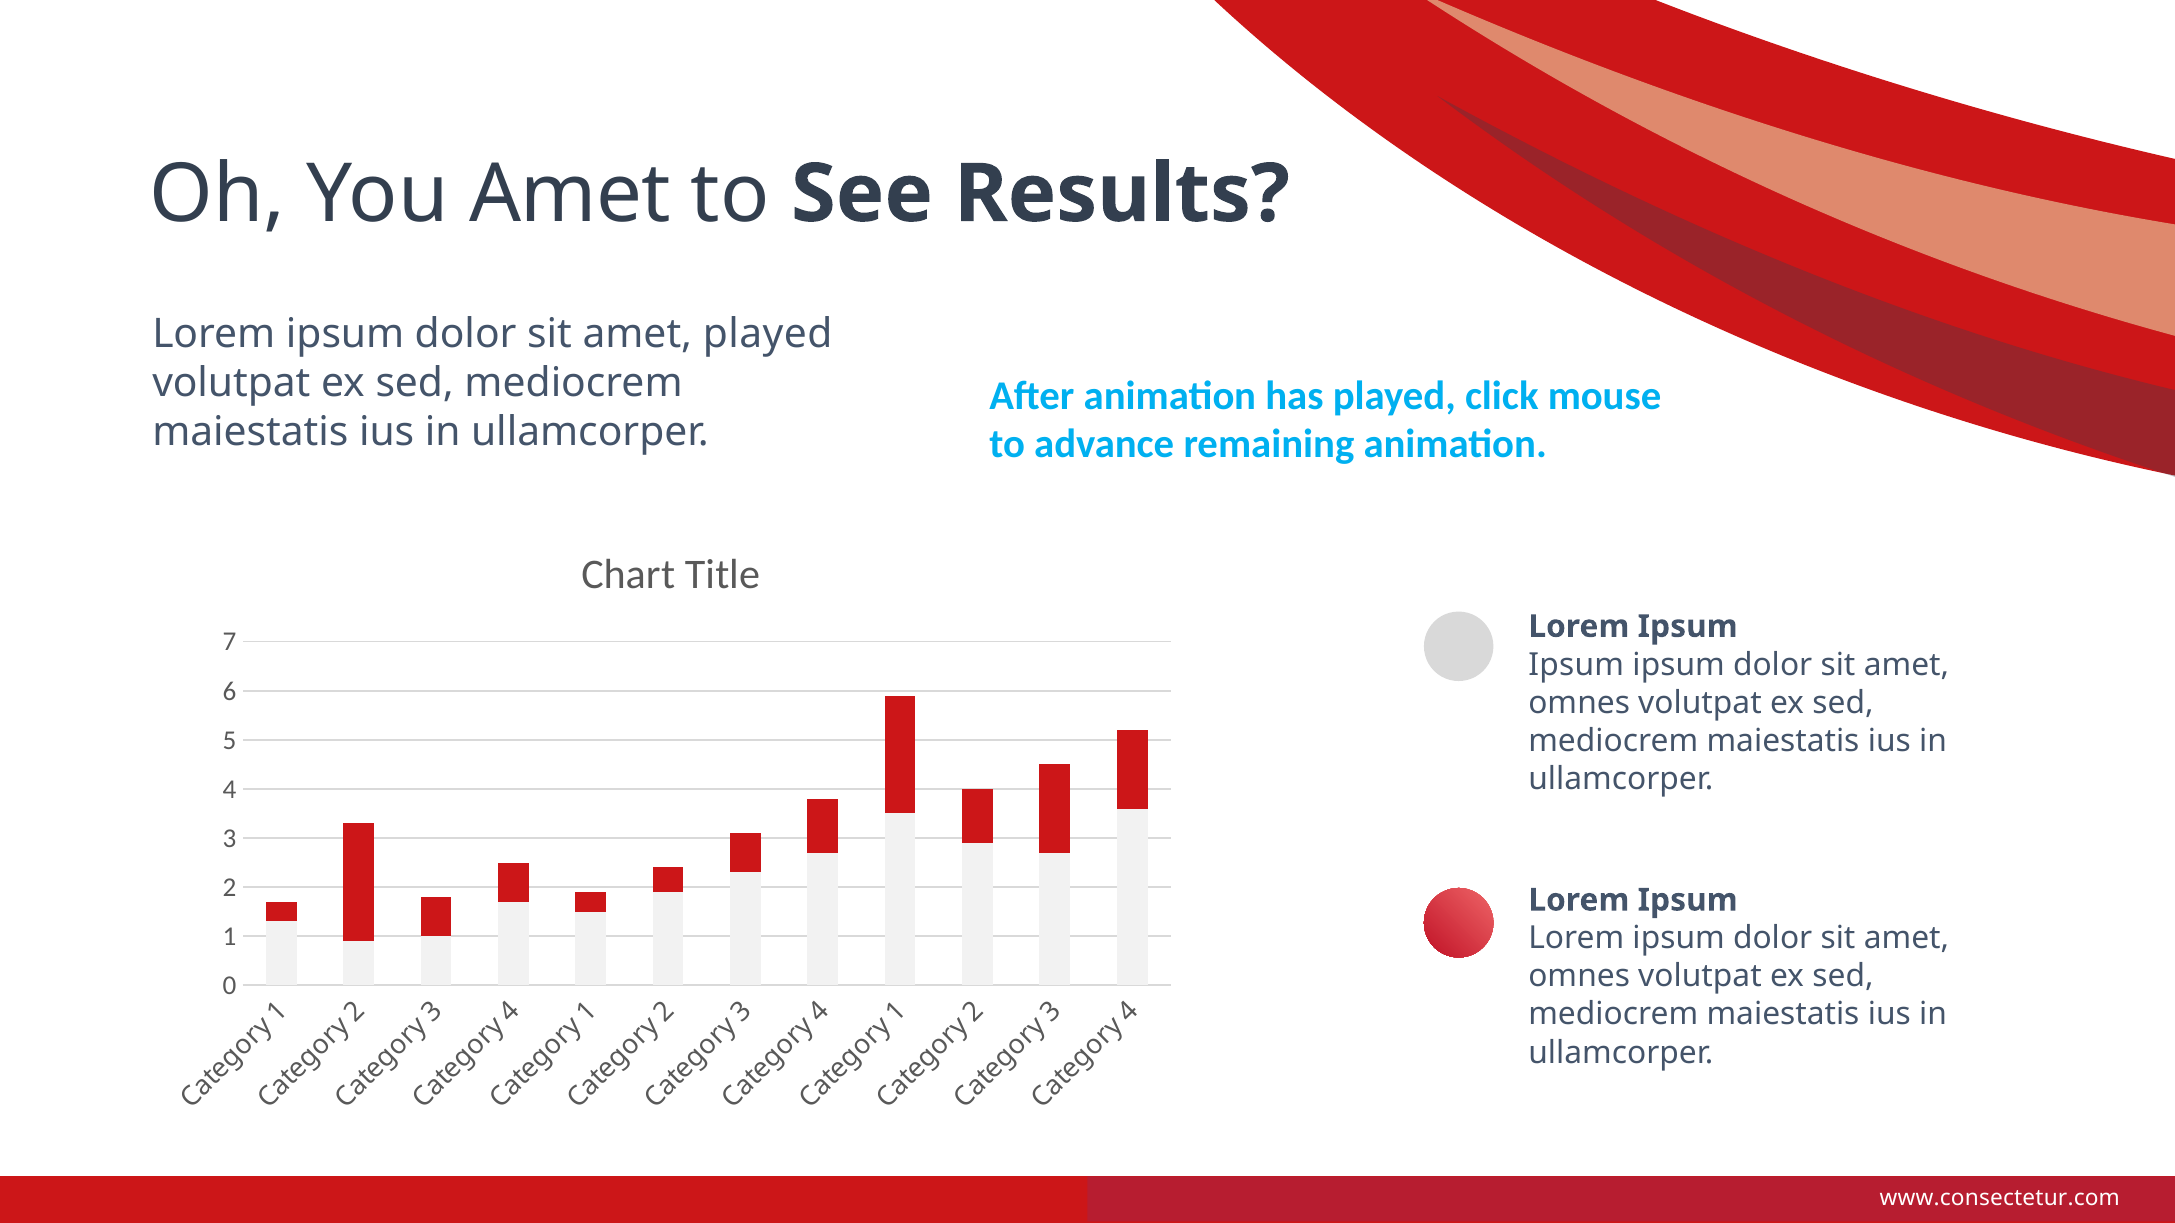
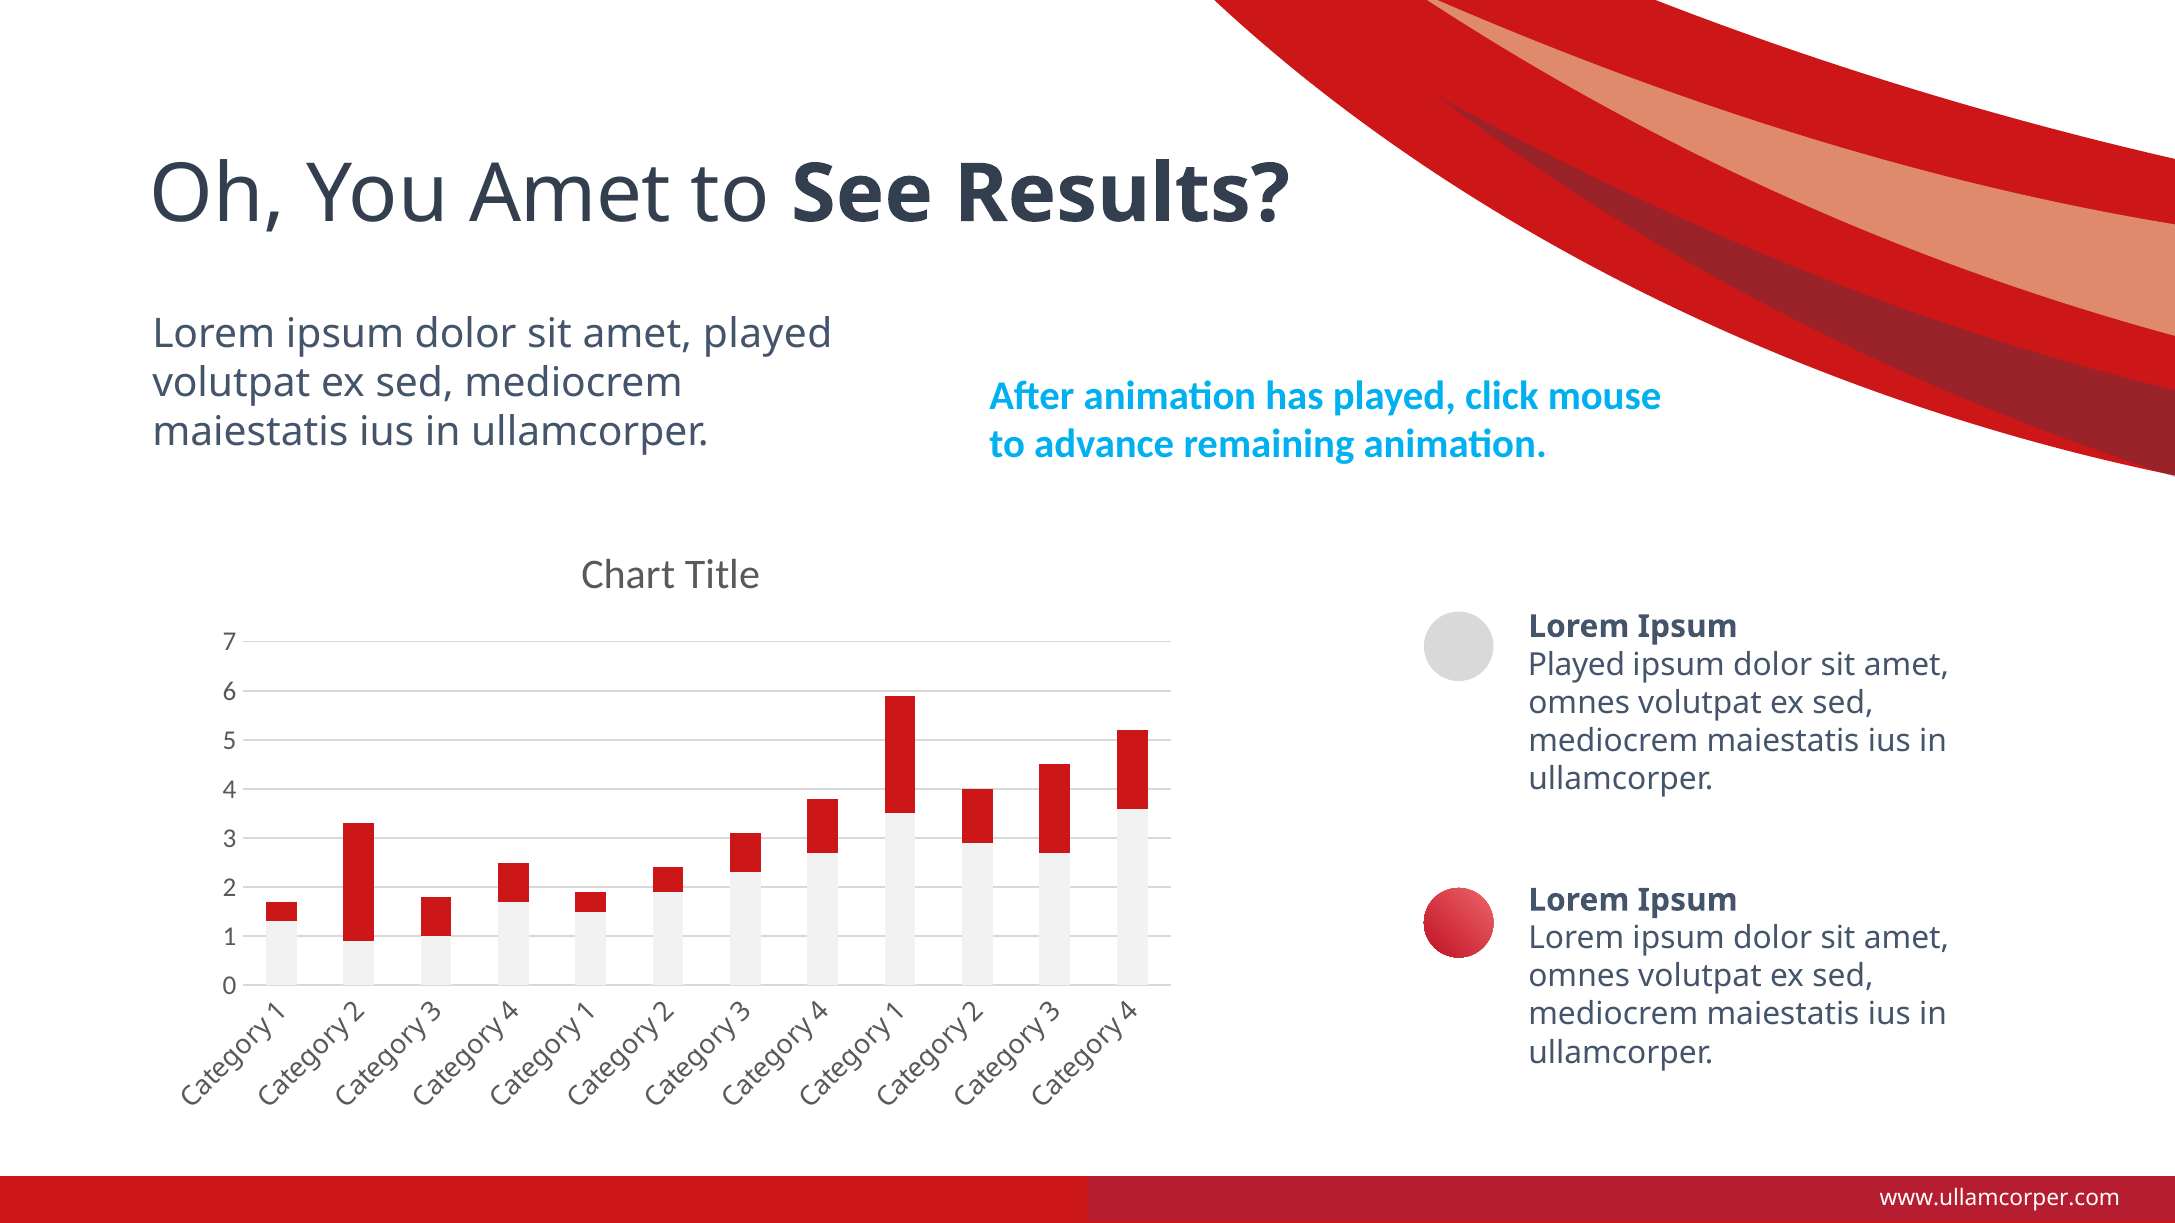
Ipsum: Ipsum -> Played (1576, 665)
www.consectetur.com: www.consectetur.com -> www.ullamcorper.com (2000, 1198)
